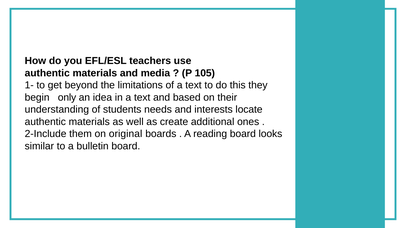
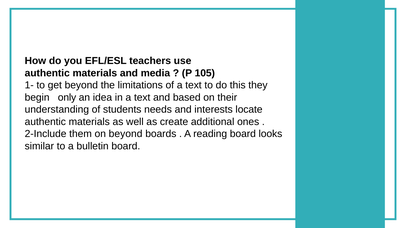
on original: original -> beyond (126, 134)
